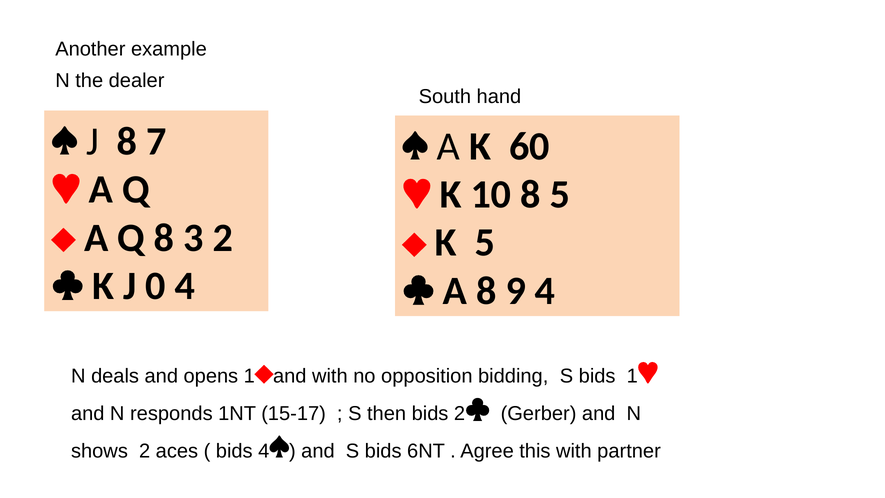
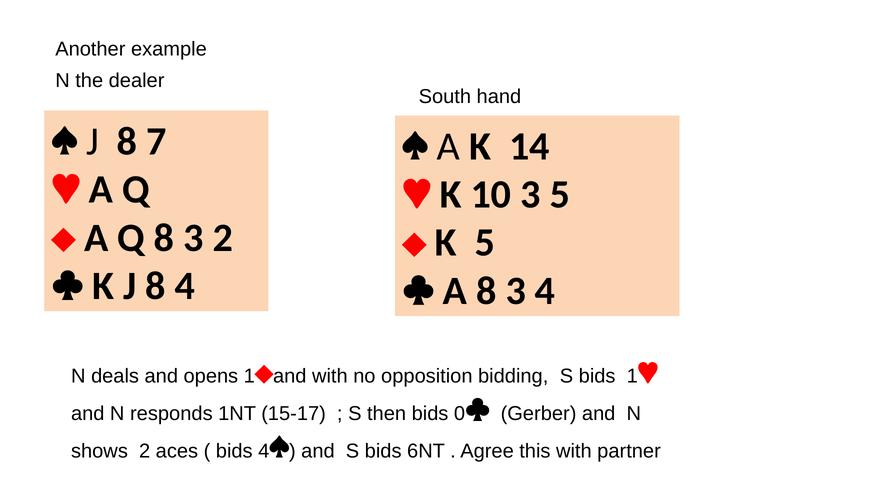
60: 60 -> 14 (529, 146)
10 8: 8 -> 3 (531, 194)
K J 0: 0 -> 8 (156, 286)
A 8 9: 9 -> 3 (516, 291)
bids 2: 2 -> 0 (460, 414)
